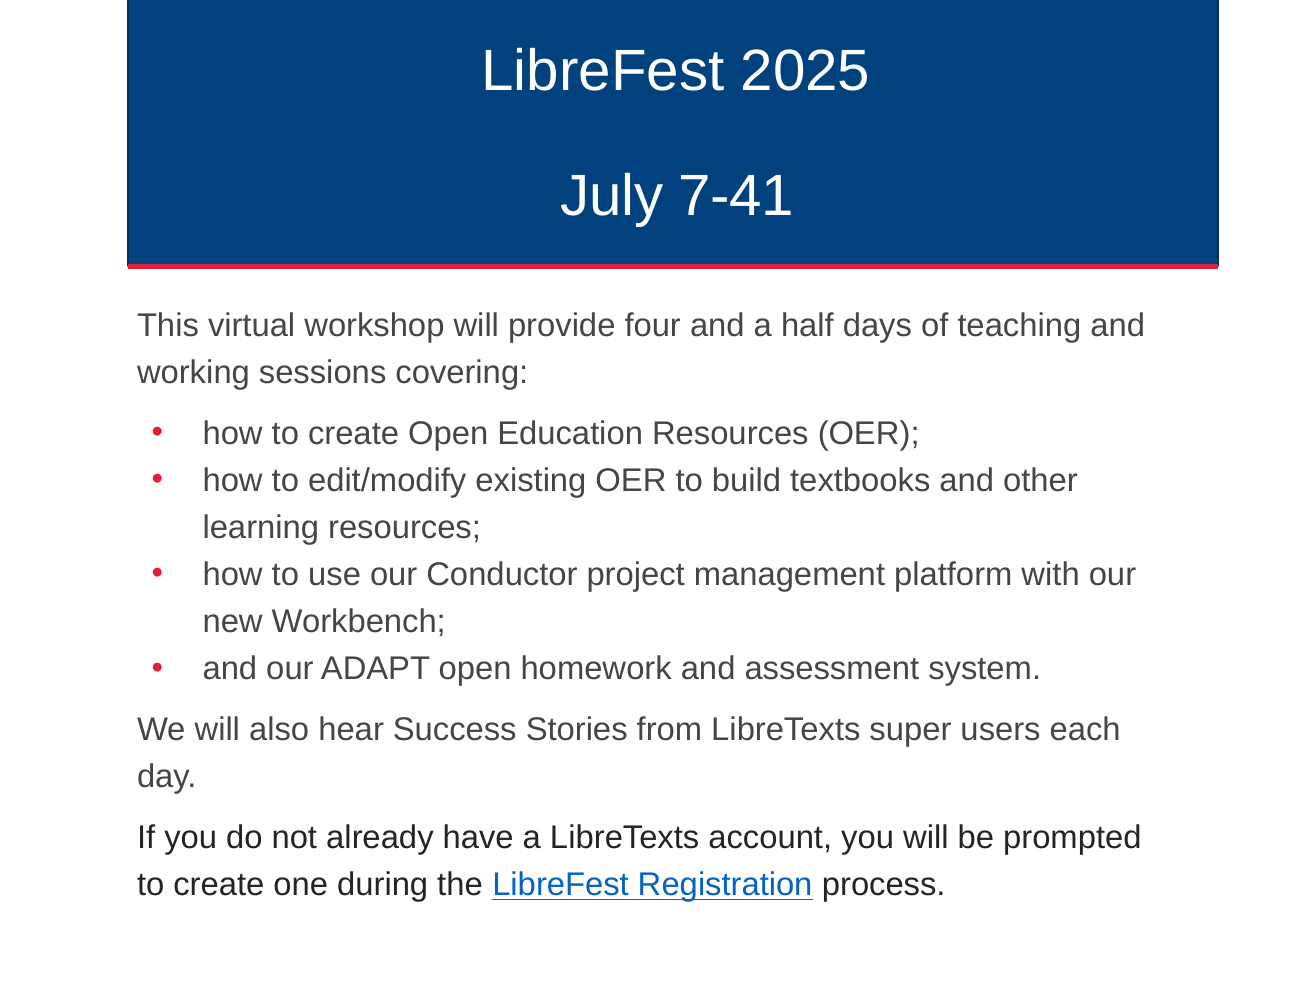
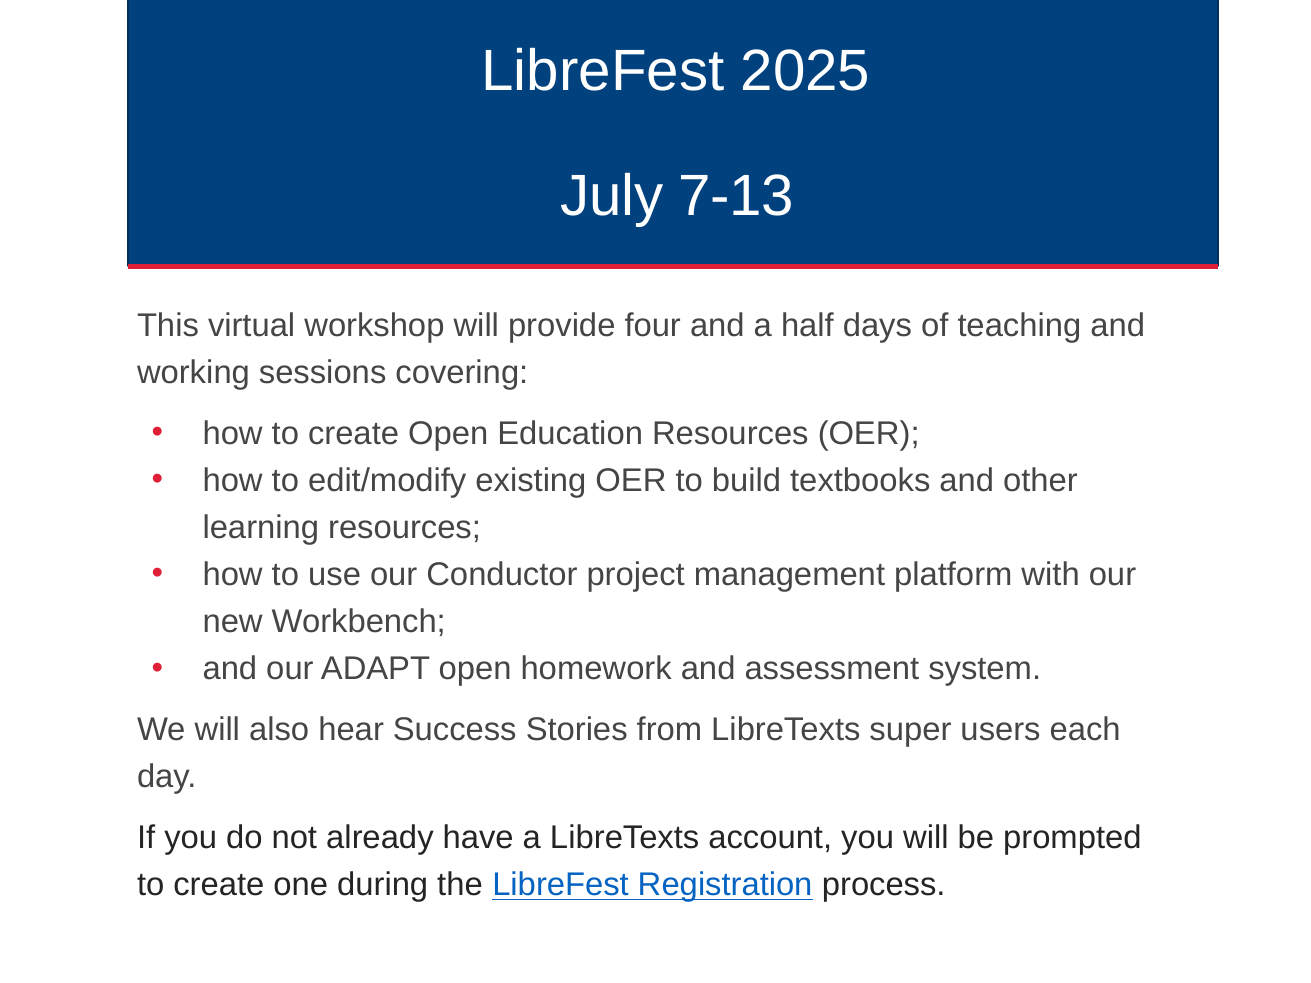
7-41: 7-41 -> 7-13 (736, 197)
